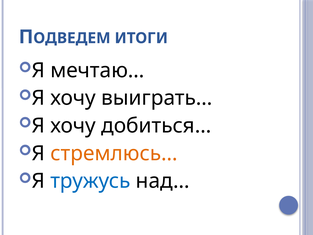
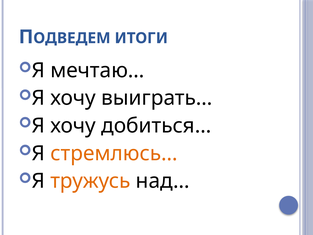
тружусь colour: blue -> orange (90, 181)
